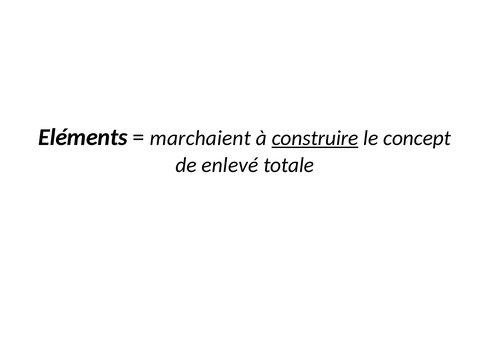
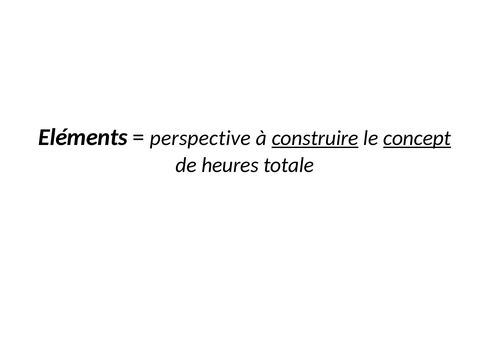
marchaient: marchaient -> perspective (200, 138)
concept underline: none -> present (417, 138)
enlevé: enlevé -> heures (230, 165)
